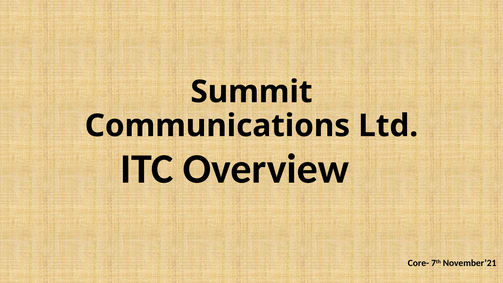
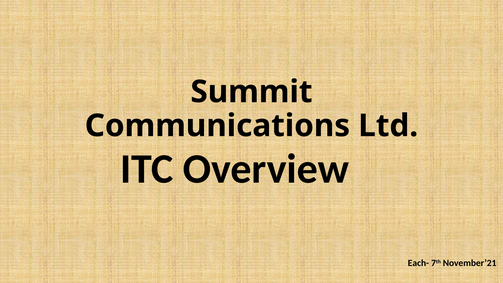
Core-: Core- -> Each- (418, 263)
